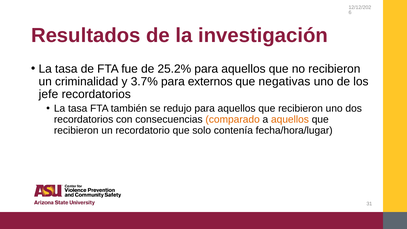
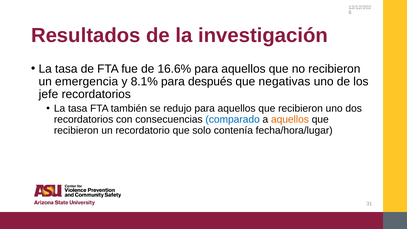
25.2%: 25.2% -> 16.6% (174, 69)
criminalidad: criminalidad -> emergencia (87, 82)
3.7%: 3.7% -> 8.1% (144, 82)
externos: externos -> después (210, 82)
comparado colour: orange -> blue (233, 119)
